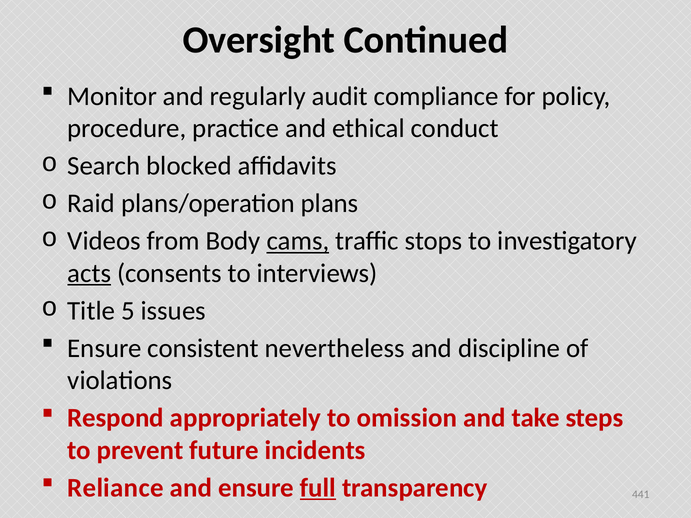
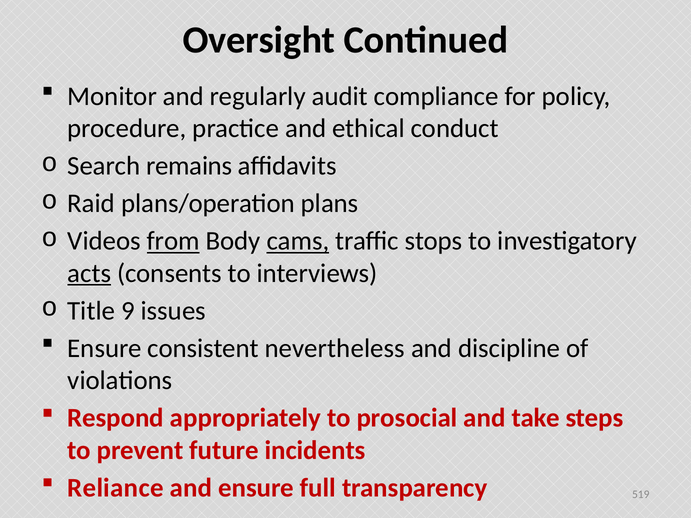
blocked: blocked -> remains (189, 166)
from underline: none -> present (173, 241)
5: 5 -> 9 (128, 311)
omission: omission -> prosocial (407, 418)
full underline: present -> none (318, 488)
441: 441 -> 519 (641, 495)
